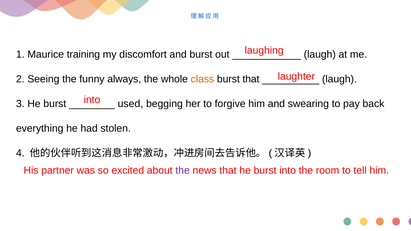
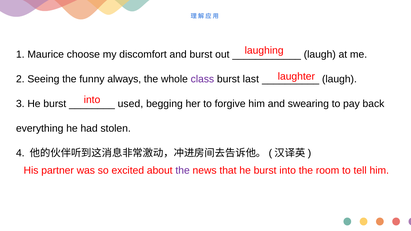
training: training -> choose (83, 55)
class colour: orange -> purple (202, 79)
burst that: that -> last (251, 79)
